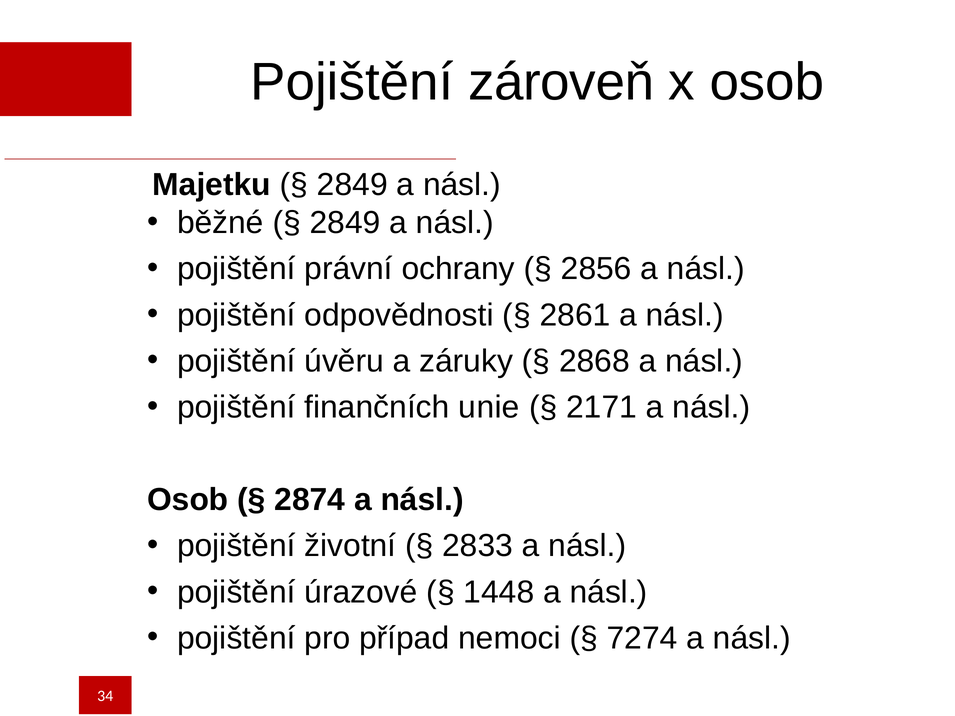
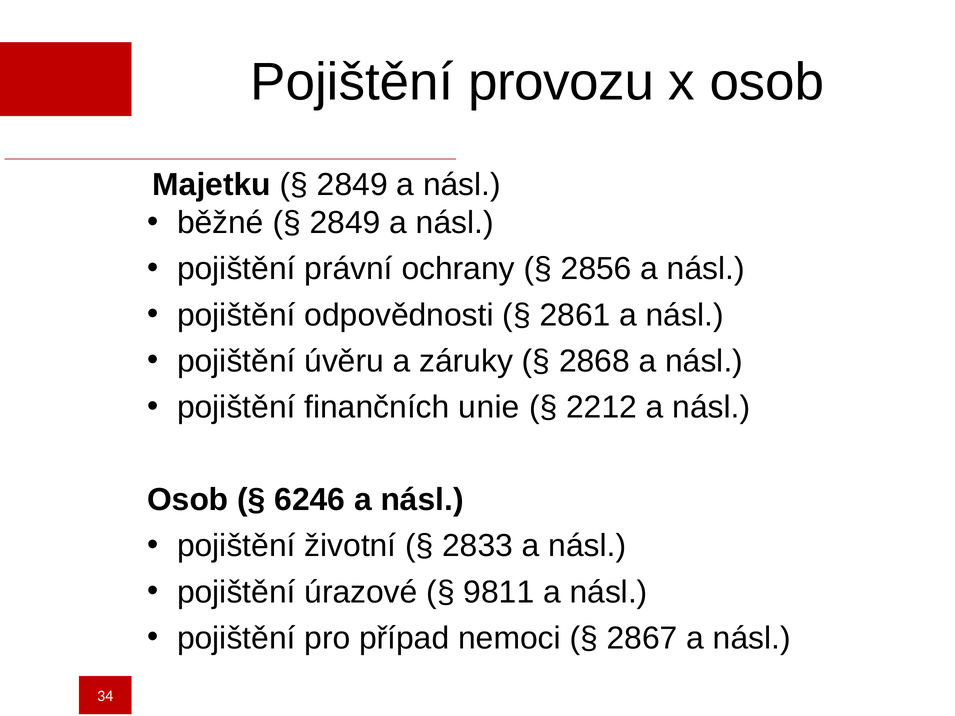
zároveň: zároveň -> provozu (561, 83)
2171: 2171 -> 2212 (602, 408)
2874: 2874 -> 6246 (310, 500)
1448: 1448 -> 9811 (499, 592)
7274: 7274 -> 2867 (642, 638)
